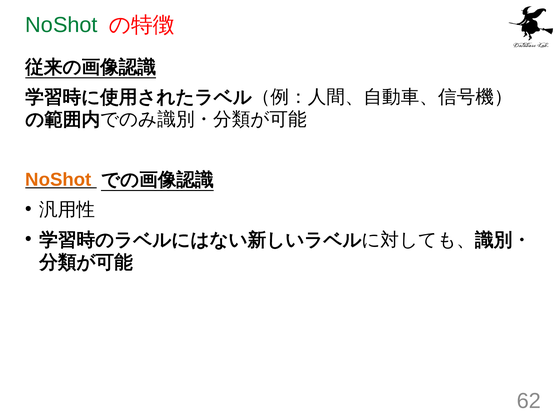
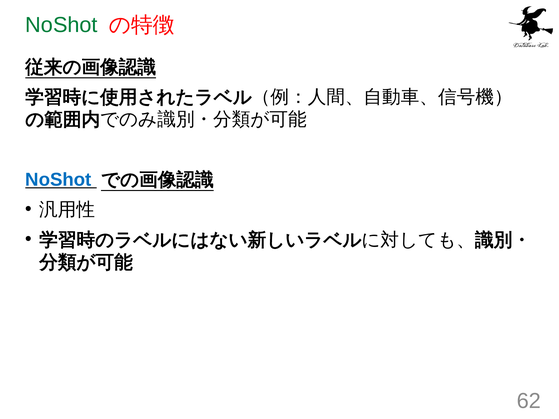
NoShot colour: orange -> blue (58, 180)
